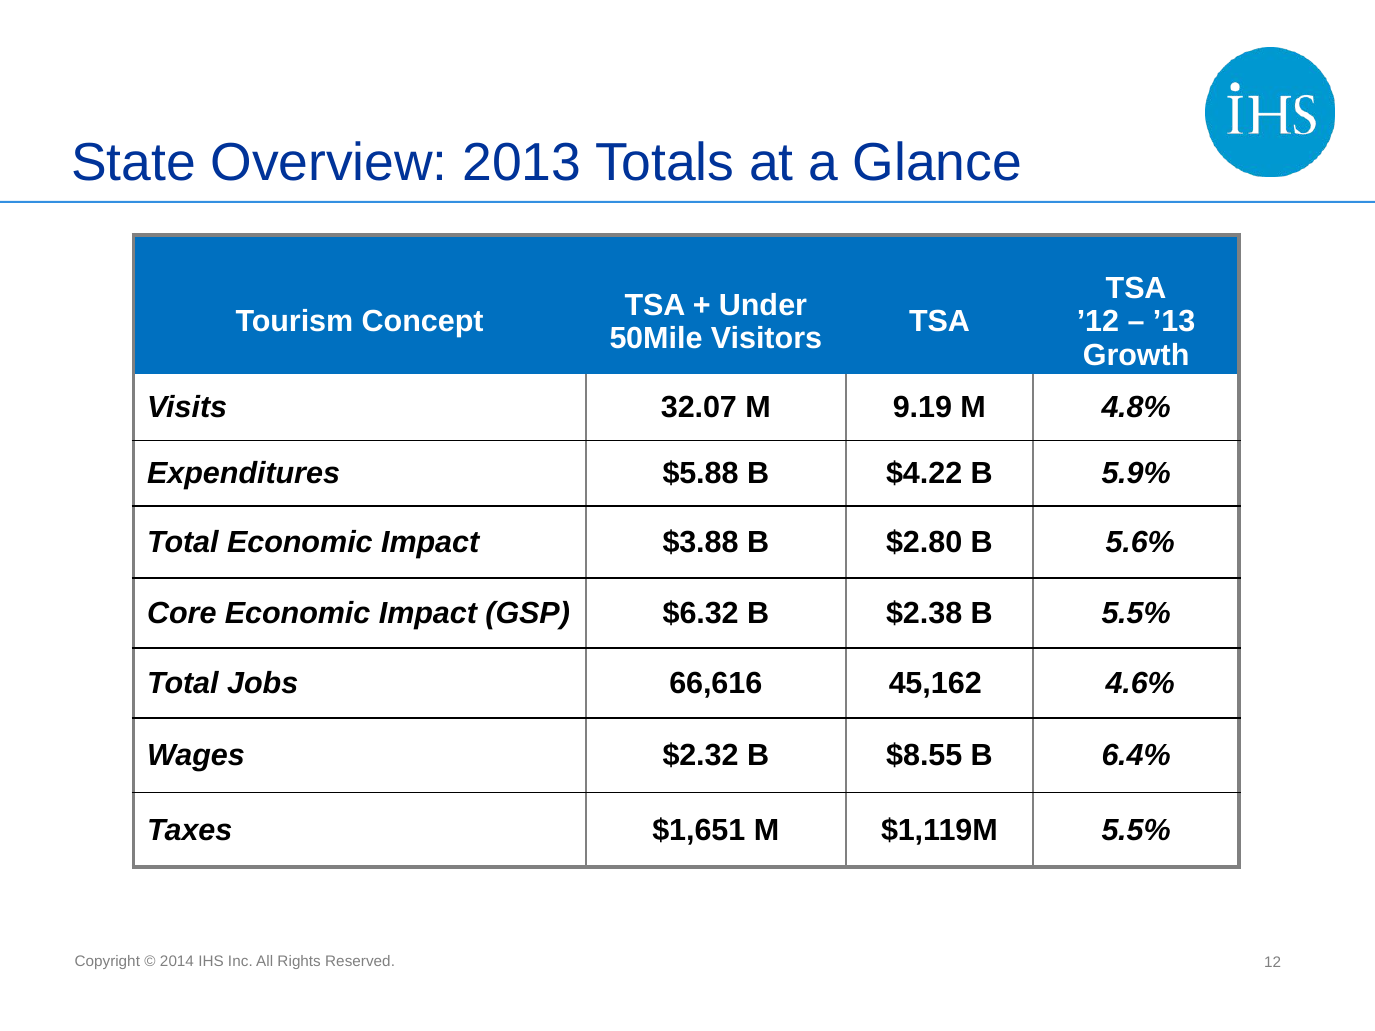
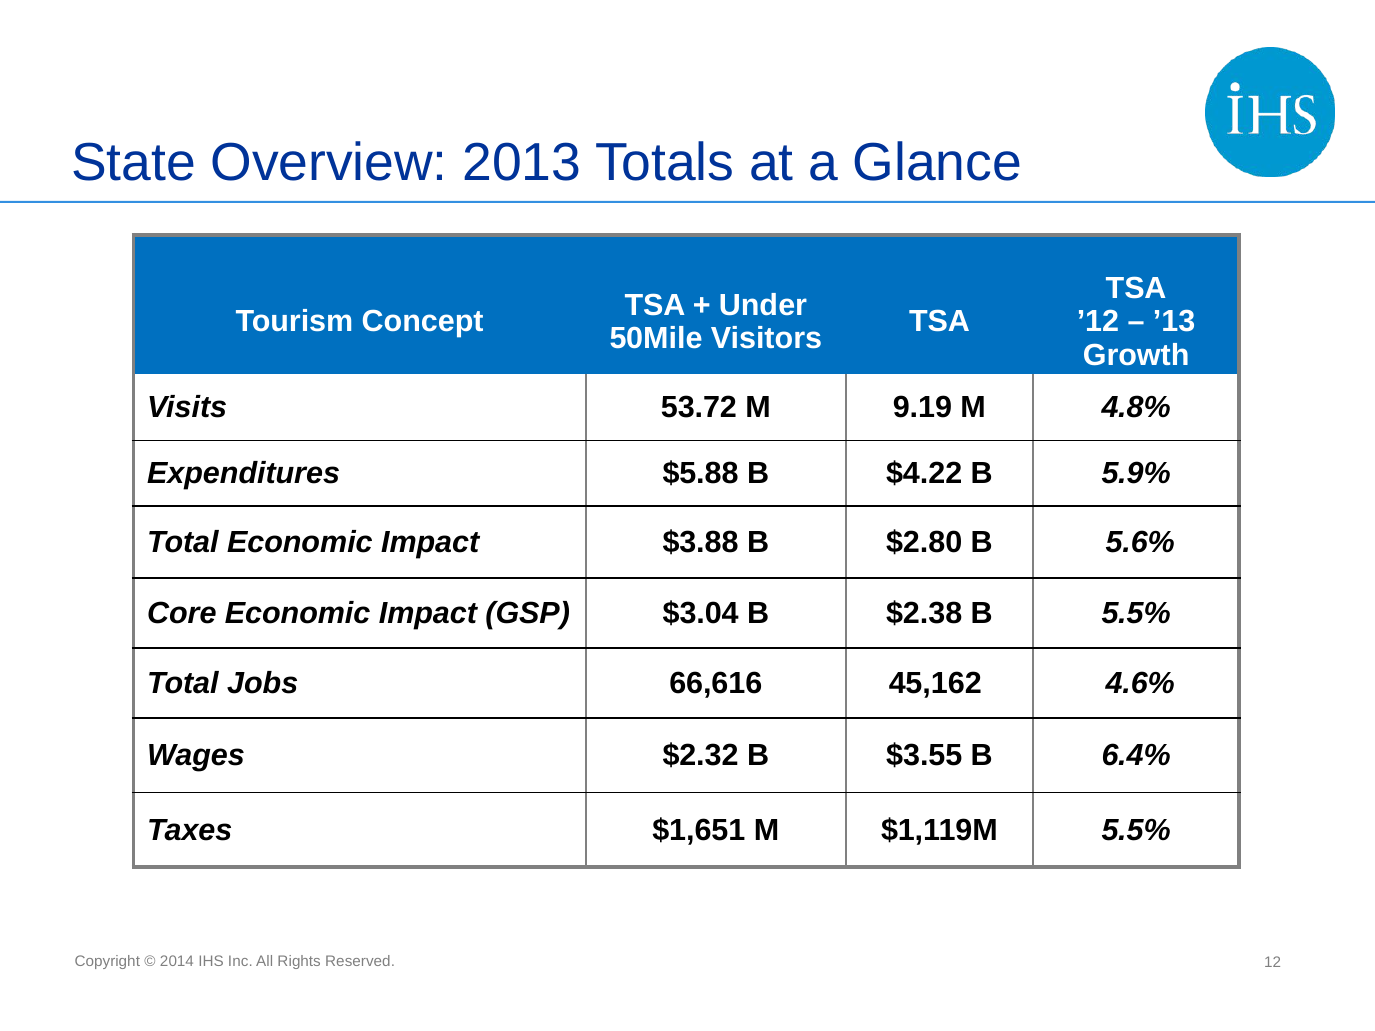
32.07: 32.07 -> 53.72 (699, 408)
$6.32: $6.32 -> $3.04 (701, 613)
$8.55: $8.55 -> $3.55 (924, 756)
